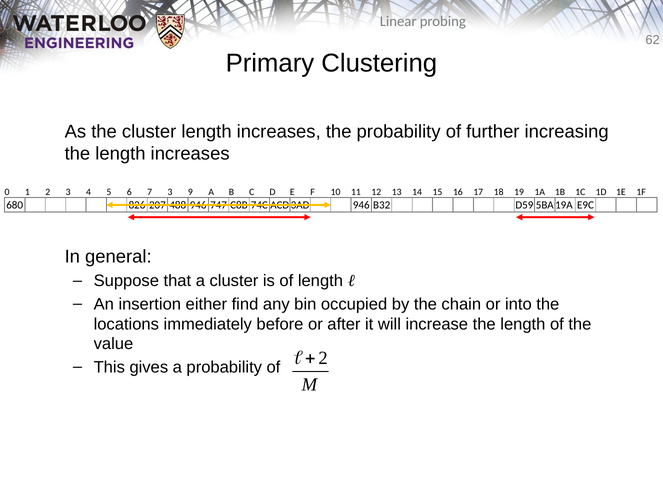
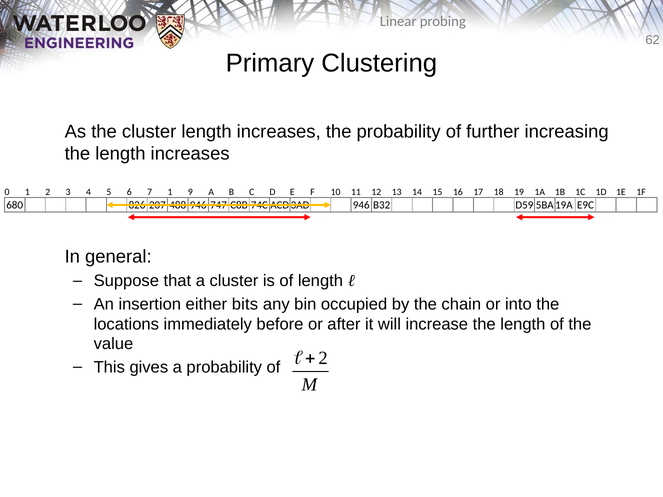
7 3: 3 -> 1 (170, 192)
find: find -> bits (245, 304)
